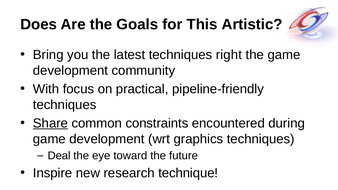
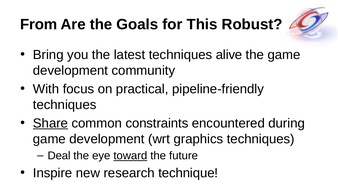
Does: Does -> From (39, 25)
Artistic: Artistic -> Robust (252, 25)
right: right -> alive (229, 55)
toward underline: none -> present (130, 156)
